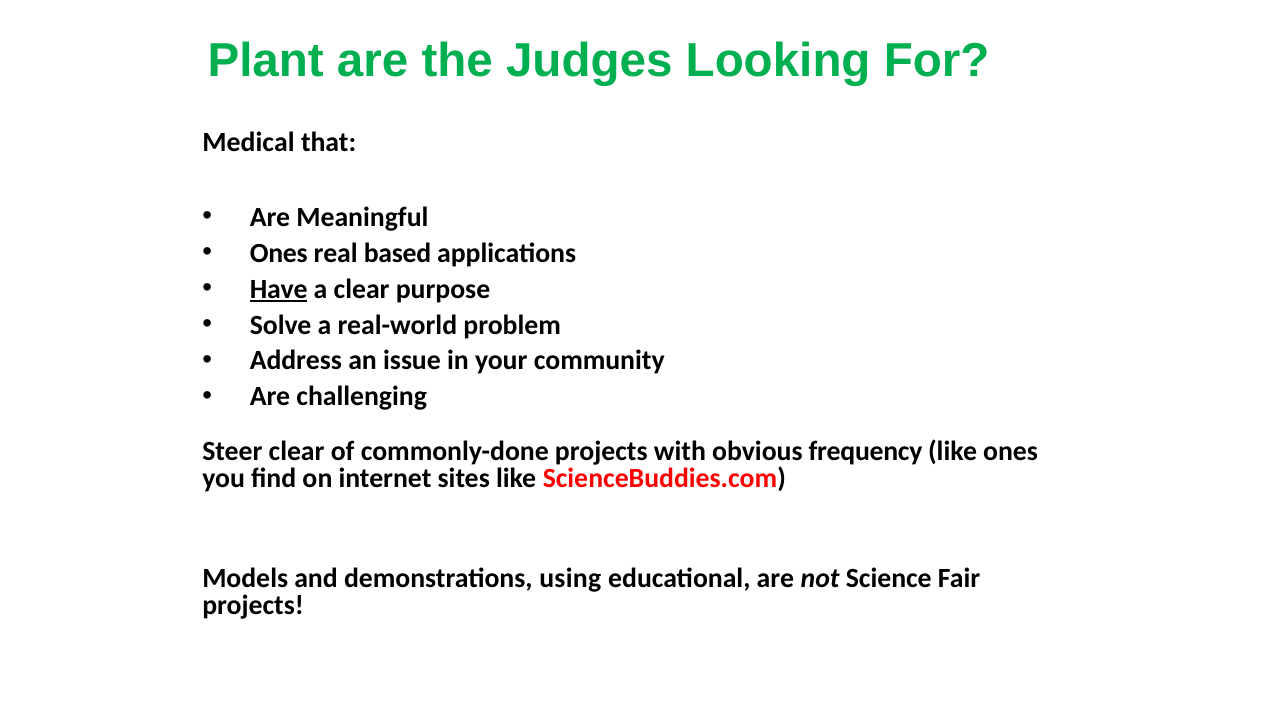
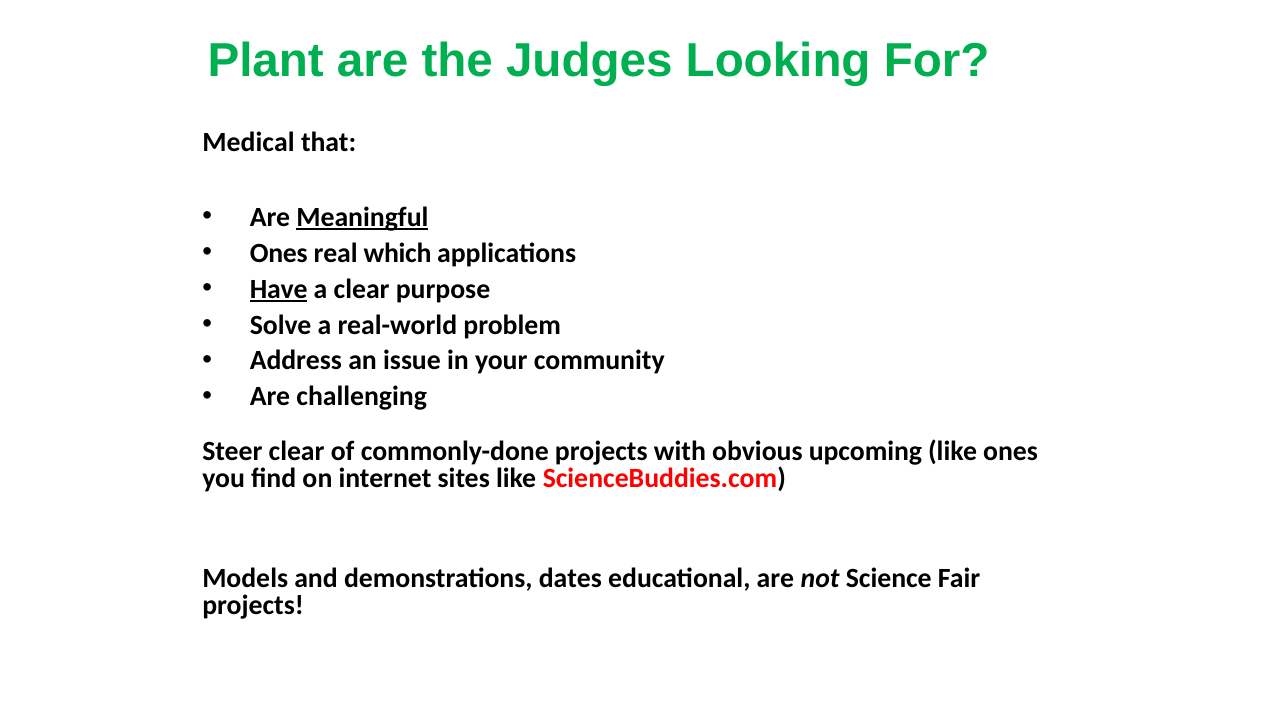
Meaningful underline: none -> present (362, 217)
based: based -> which (398, 253)
frequency: frequency -> upcoming (865, 451)
using: using -> dates (570, 578)
